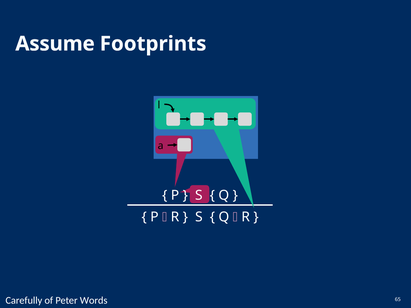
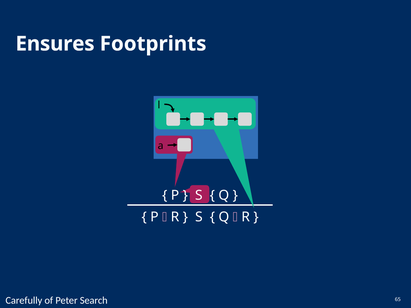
Assume: Assume -> Ensures (55, 44)
Words: Words -> Search (94, 301)
